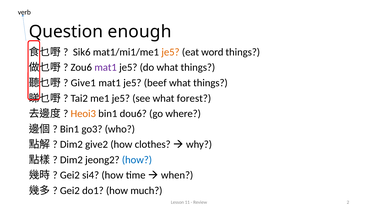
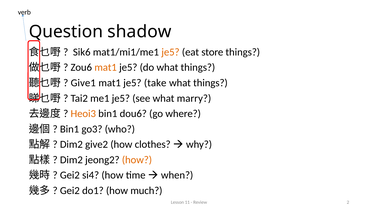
enough: enough -> shadow (140, 32)
word: word -> store (212, 52)
mat1 colour: purple -> orange (106, 68)
beef: beef -> take (155, 83)
forest: forest -> marry (194, 99)
how colour: blue -> orange (137, 160)
